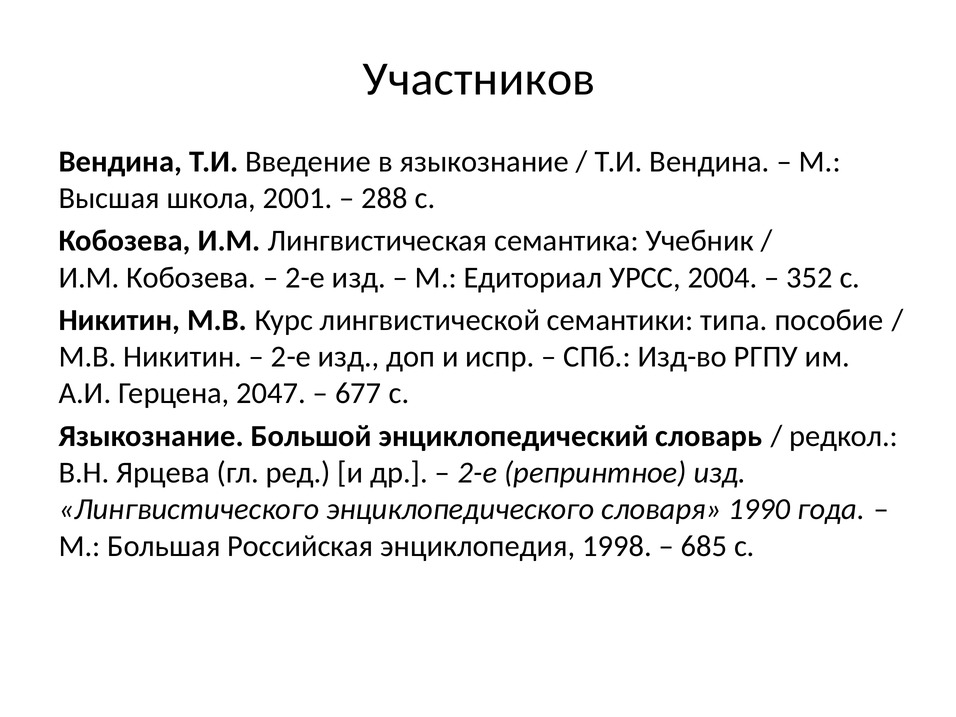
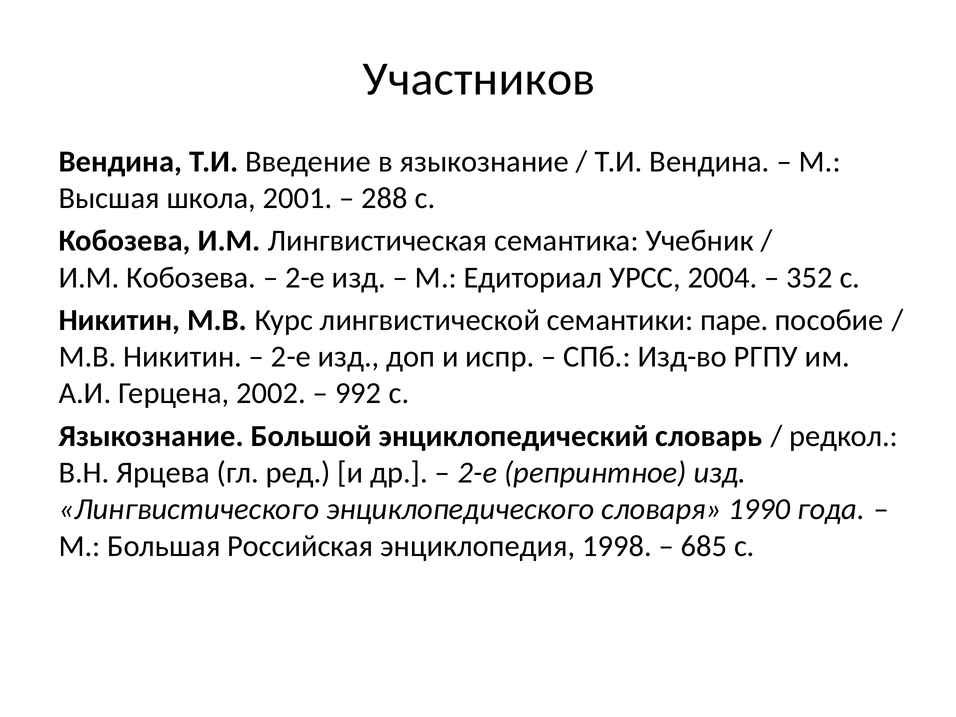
типа: типа -> паре (734, 320)
2047: 2047 -> 2002 (271, 393)
677: 677 -> 992 (358, 393)
